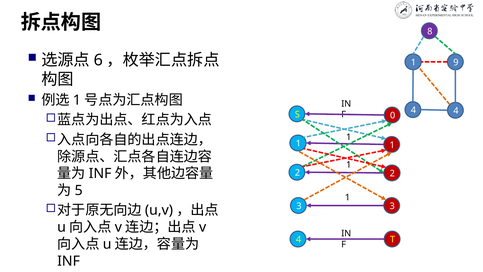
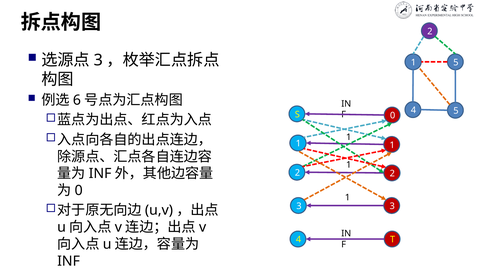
8: 8 -> 2 (430, 31)
6: 6 -> 3 (98, 60)
1 9: 9 -> 5 (456, 62)
1: 1 -> 6 (77, 100)
4 4: 4 -> 5 (456, 111)
5: 5 -> 0 (79, 190)
